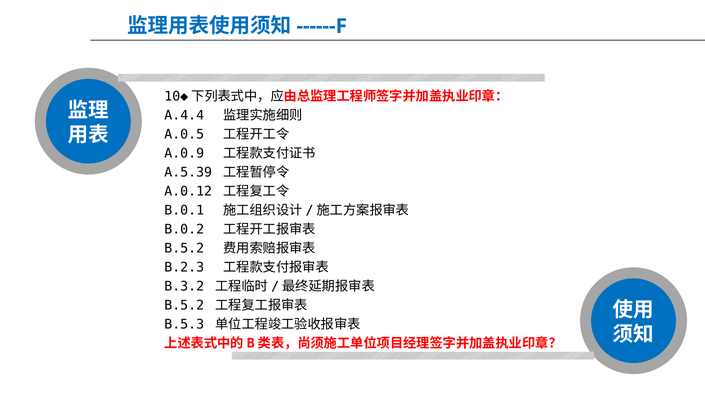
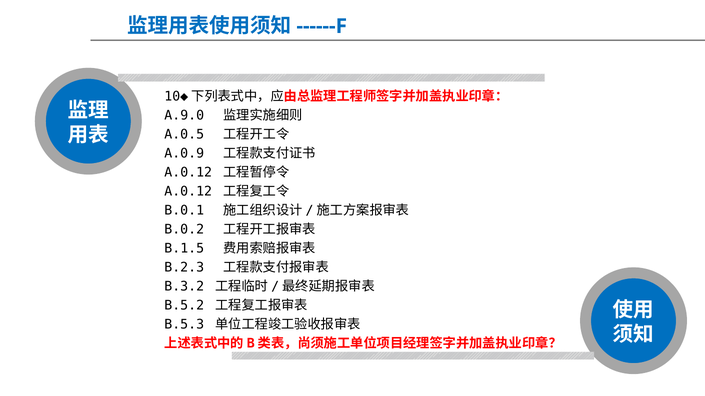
A.4.4: A.4.4 -> A.9.0 (184, 115)
A.5.39: A.5.39 -> A.0.12 (188, 172)
B.5.2: B.5.2 -> B.1.5 (184, 248)
